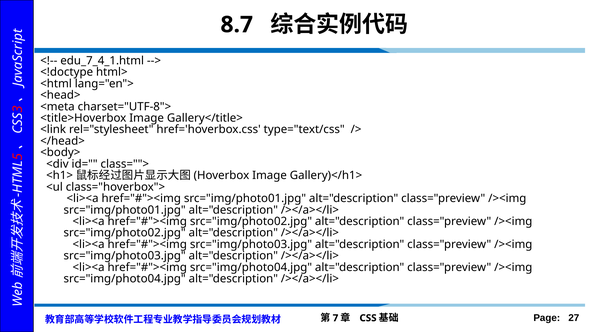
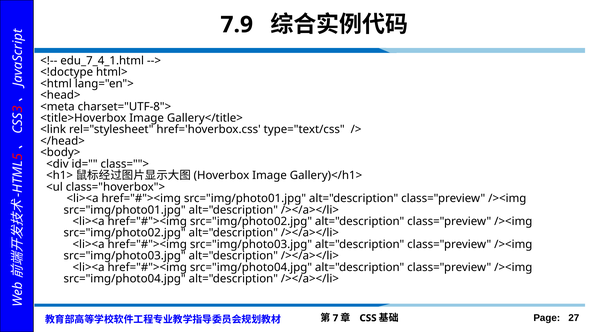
8.7: 8.7 -> 7.9 (237, 25)
